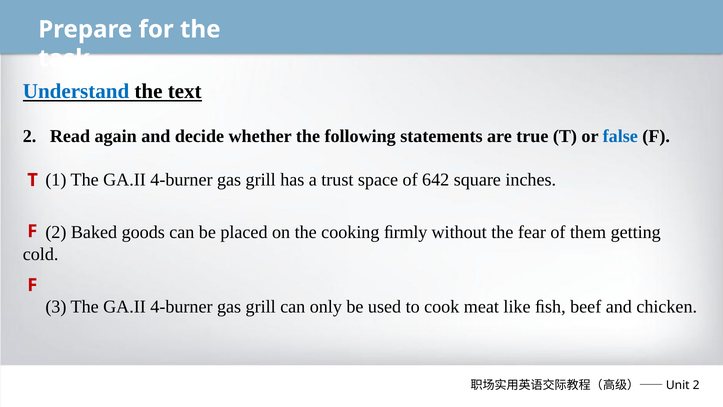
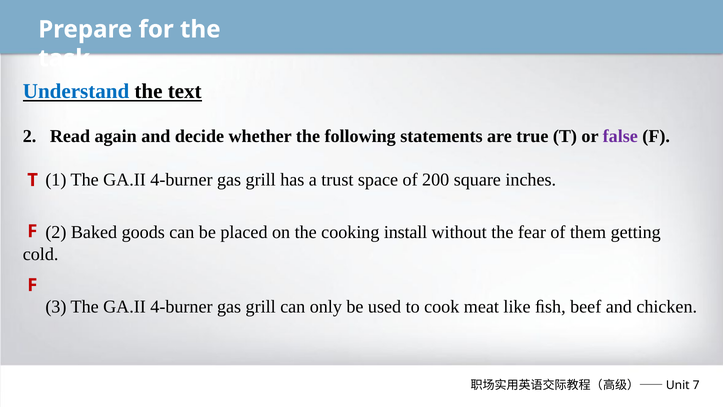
false colour: blue -> purple (620, 136)
642: 642 -> 200 (436, 180)
ﬁrmly: ﬁrmly -> install (406, 232)
2: 2 -> 7 (696, 385)
